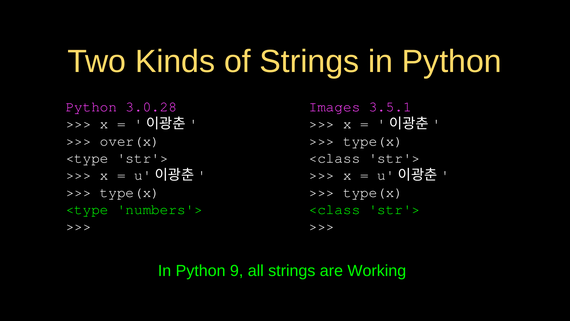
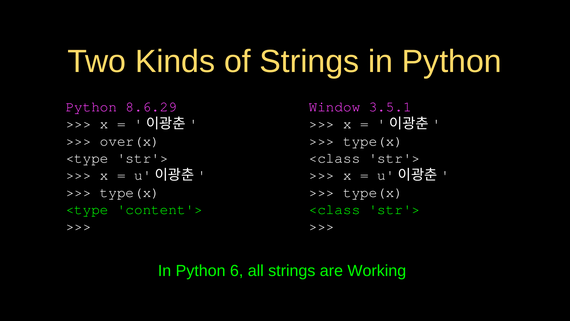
3.0.28: 3.0.28 -> 8.6.29 (151, 107)
Images: Images -> Window (335, 107)
numbers'>: numbers'> -> content'> (160, 209)
9: 9 -> 6 (237, 271)
